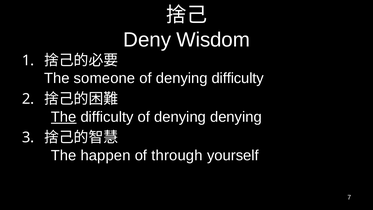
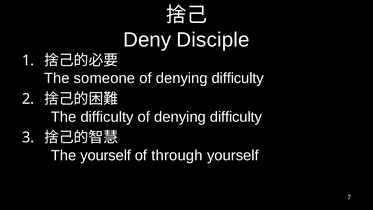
Wisdom: Wisdom -> Disciple (213, 40)
The underline: present -> none (64, 117)
difficulty of denying denying: denying -> difficulty (236, 117)
The happen: happen -> yourself (106, 155)
